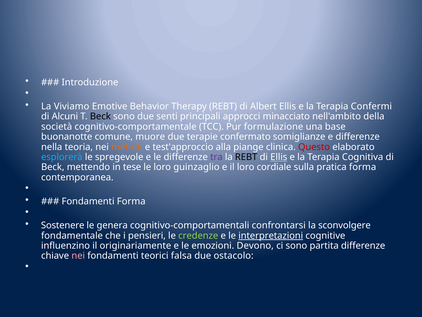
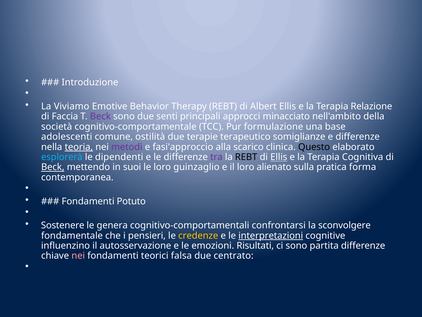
Confermi: Confermi -> Relazione (371, 106)
Alcuni: Alcuni -> Faccia (65, 116)
Beck colour: black -> purple (100, 116)
buonanotte: buonanotte -> adolescenti (67, 137)
muore: muore -> ostilità (150, 137)
confermato: confermato -> terapeutico (245, 137)
teoria underline: none -> present (79, 147)
metodi colour: orange -> purple (127, 147)
test'approccio: test'approccio -> fasi'approccio (183, 147)
piange: piange -> scarico (249, 147)
Questo colour: red -> black (314, 147)
spregevole: spregevole -> dipendenti (119, 157)
Beck underline: none -> present (53, 167)
tese: tese -> suoi (132, 167)
cordiale: cordiale -> alienato (274, 167)
Fondamenti Forma: Forma -> Potuto (131, 201)
credenze colour: light green -> yellow (198, 235)
originariamente: originariamente -> autosservazione (135, 245)
Devono: Devono -> Risultati (255, 245)
ostacolo: ostacolo -> centrato (234, 255)
